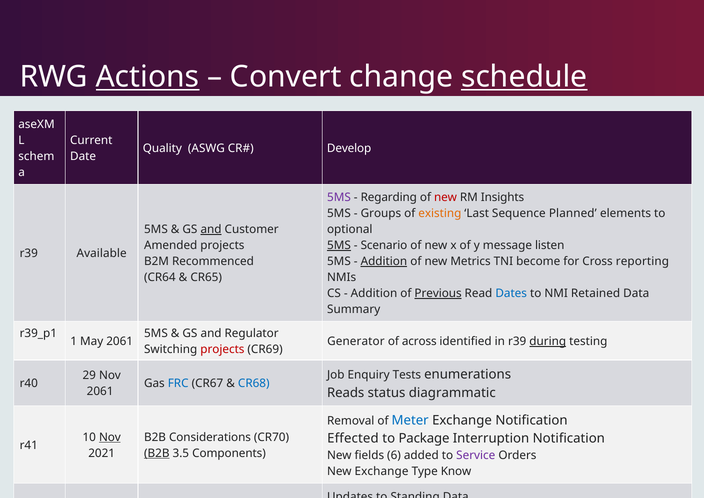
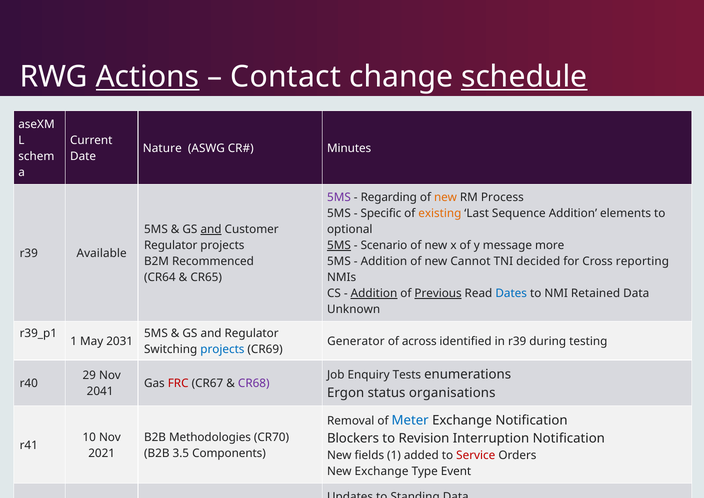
Convert: Convert -> Contact (286, 77)
Quality: Quality -> Nature (162, 148)
Develop: Develop -> Minutes (349, 148)
new colour: red -> orange (445, 198)
Insights: Insights -> Process (502, 198)
Groups: Groups -> Specific (381, 213)
Sequence Planned: Planned -> Addition (573, 213)
Amended: Amended -> Regulator (171, 245)
listen: listen -> more (550, 245)
Addition underline: present -> none (384, 261)
Metrics: Metrics -> Cannot (470, 261)
become: become -> decided (538, 261)
Addition underline: none -> present (374, 293)
Summary: Summary -> Unknown (354, 309)
May 2061: 2061 -> 2031 (120, 341)
during underline: present -> none (548, 341)
projects colour: red -> blue (222, 349)
FRC colour: blue -> red (178, 383)
CR68 colour: blue -> purple (254, 383)
2061: 2061 -> 2041 (100, 391)
Reads: Reads -> Ergon (346, 392)
diagrammatic: diagrammatic -> organisations (452, 392)
Nov underline: present -> none (110, 437)
Considerations: Considerations -> Methodologies (210, 437)
Effected: Effected -> Blockers (353, 438)
Package: Package -> Revision (424, 438)
B2B underline: present -> none (157, 453)
fields 6: 6 -> 1 (394, 455)
Service colour: purple -> red (476, 455)
Know: Know -> Event (456, 471)
